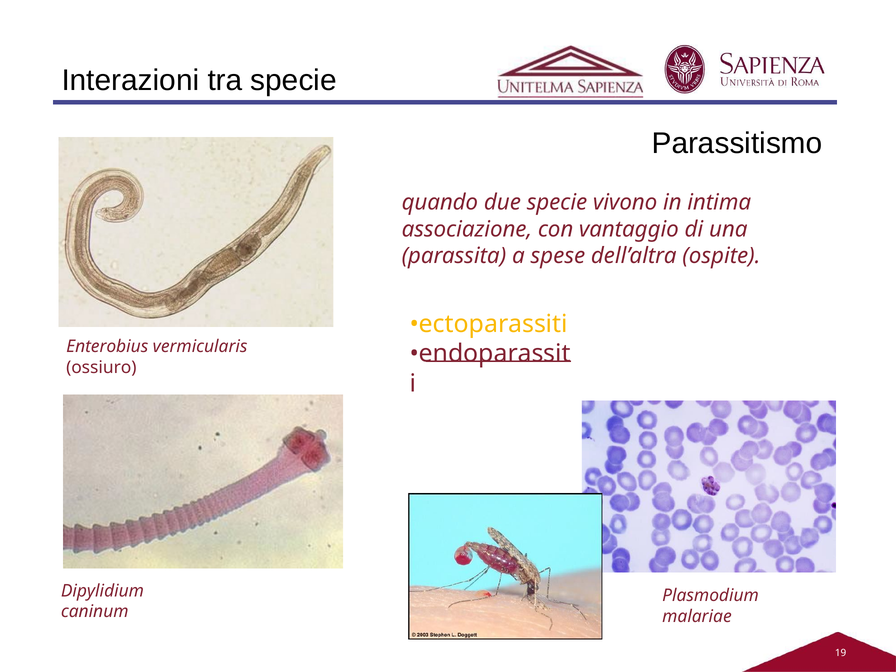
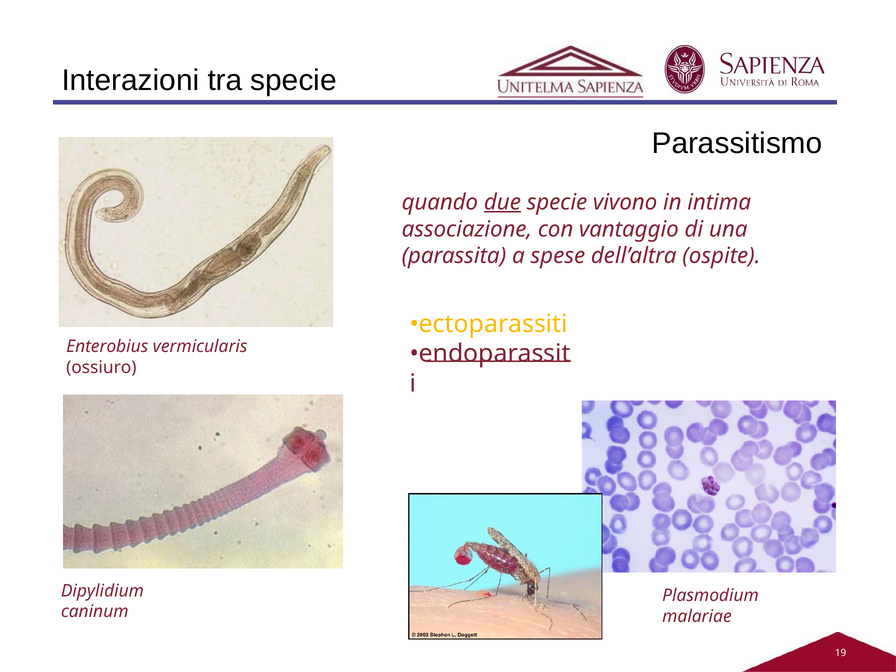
due underline: none -> present (502, 202)
